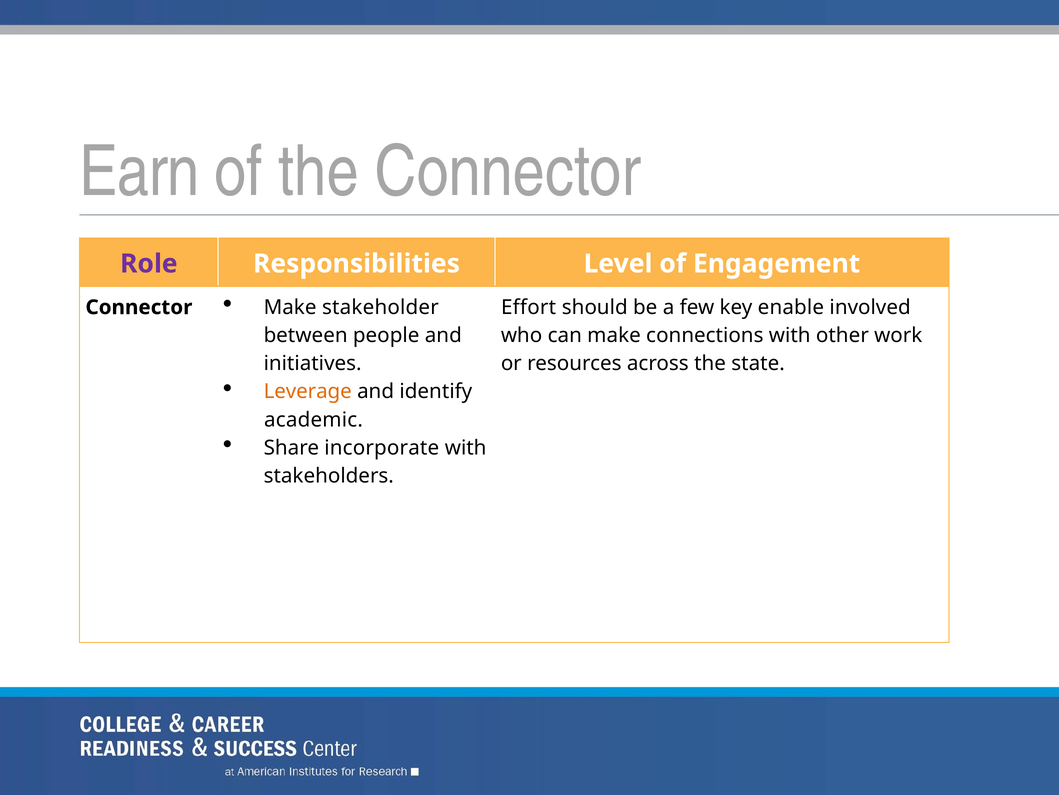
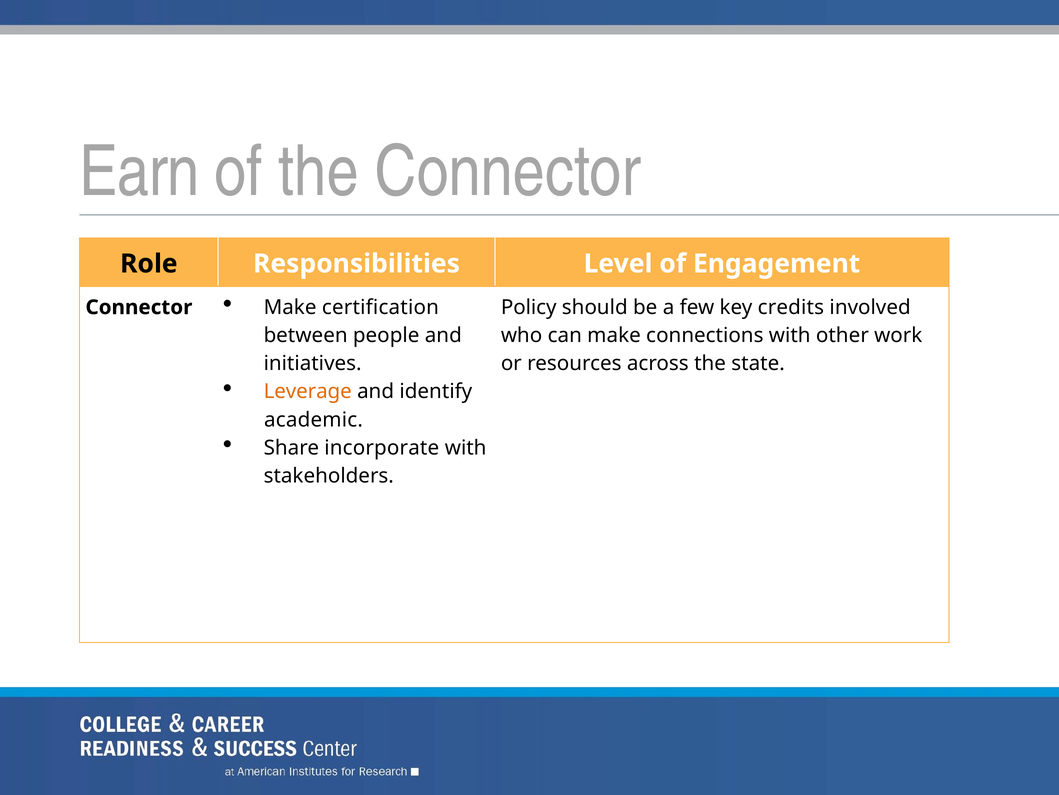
Role colour: purple -> black (149, 263)
Effort: Effort -> Policy (529, 307)
enable: enable -> credits (791, 307)
stakeholder: stakeholder -> certification (380, 307)
